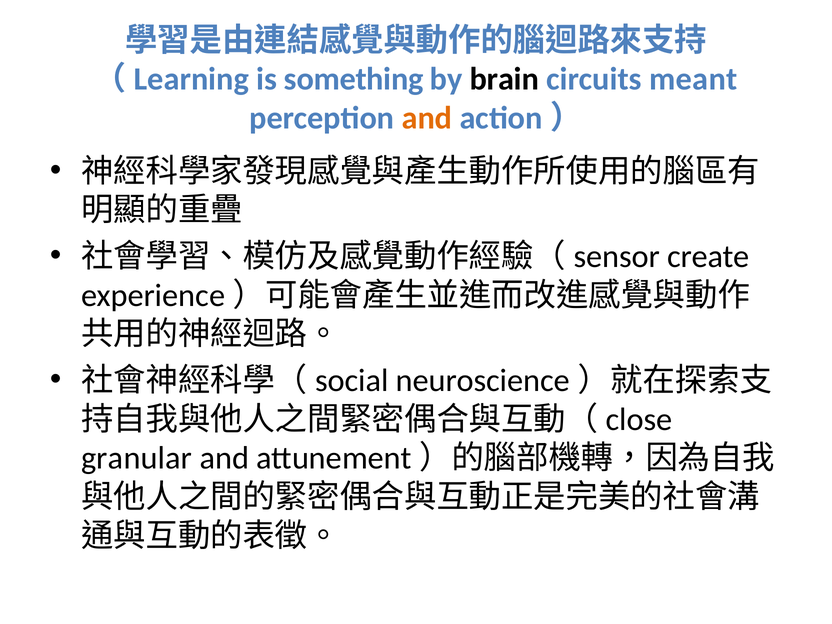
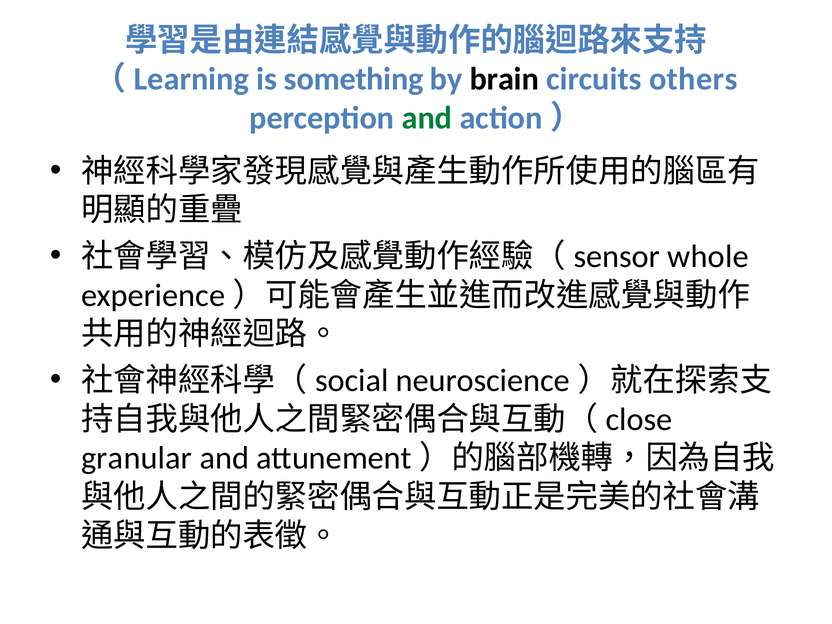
meant: meant -> others (693, 79)
and colour: orange -> green (427, 118)
create: create -> whole (708, 257)
